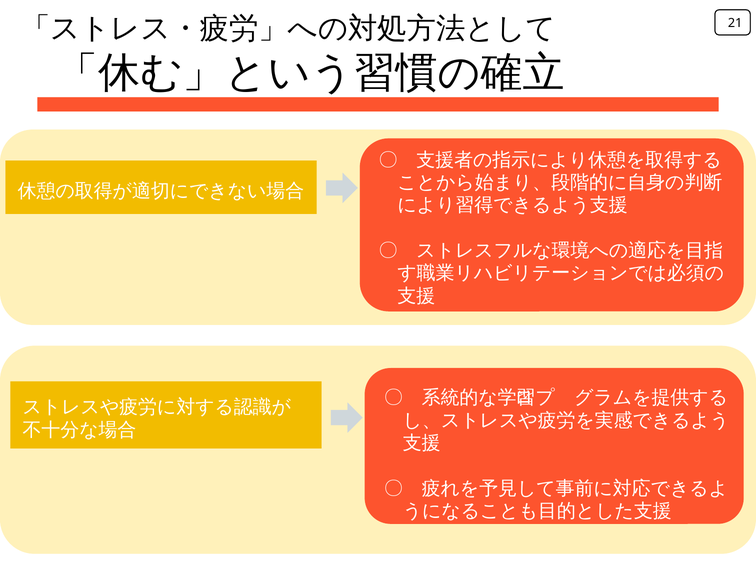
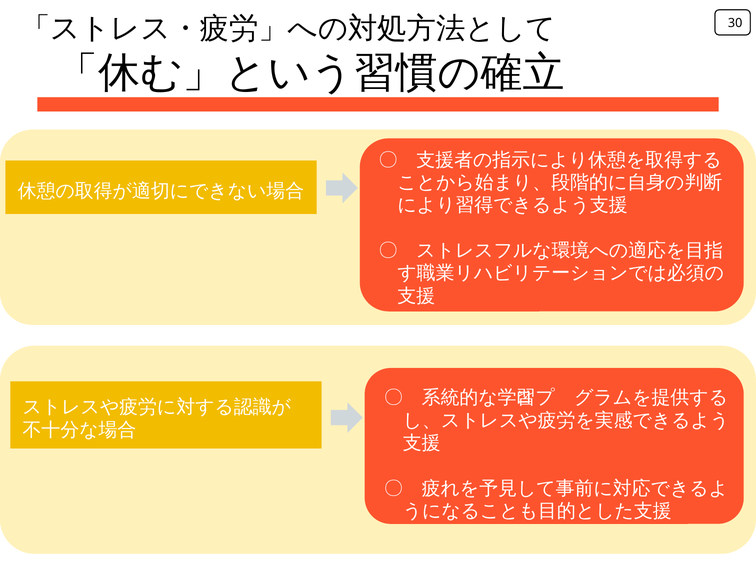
21: 21 -> 30 (735, 23)
